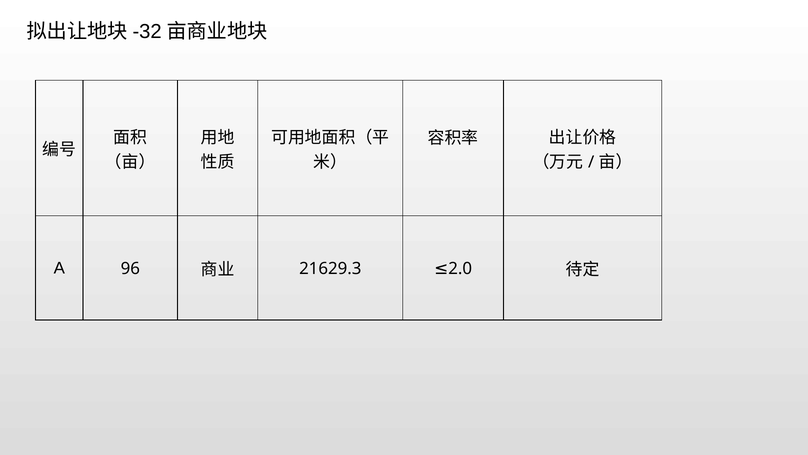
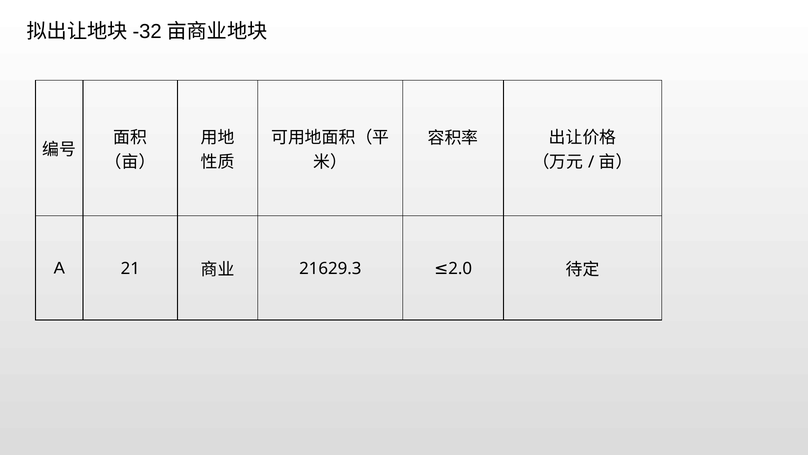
96: 96 -> 21 (130, 269)
